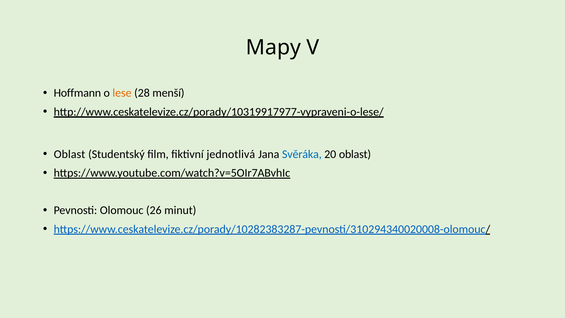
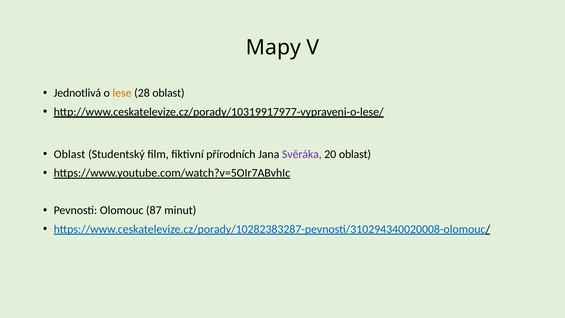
Hoffmann: Hoffmann -> Jednotlivá (77, 93)
28 menší: menší -> oblast (168, 93)
jednotlivá: jednotlivá -> přírodních (231, 154)
Svěráka colour: blue -> purple (302, 154)
26: 26 -> 87 (154, 210)
